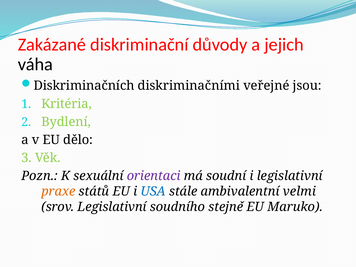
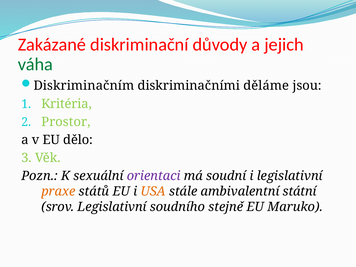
váha colour: black -> green (35, 64)
Diskriminačních: Diskriminačních -> Diskriminačním (84, 86)
veřejné: veřejné -> děláme (266, 86)
Bydlení: Bydlení -> Prostor (66, 122)
USA colour: blue -> orange (153, 191)
velmi: velmi -> státní (300, 191)
